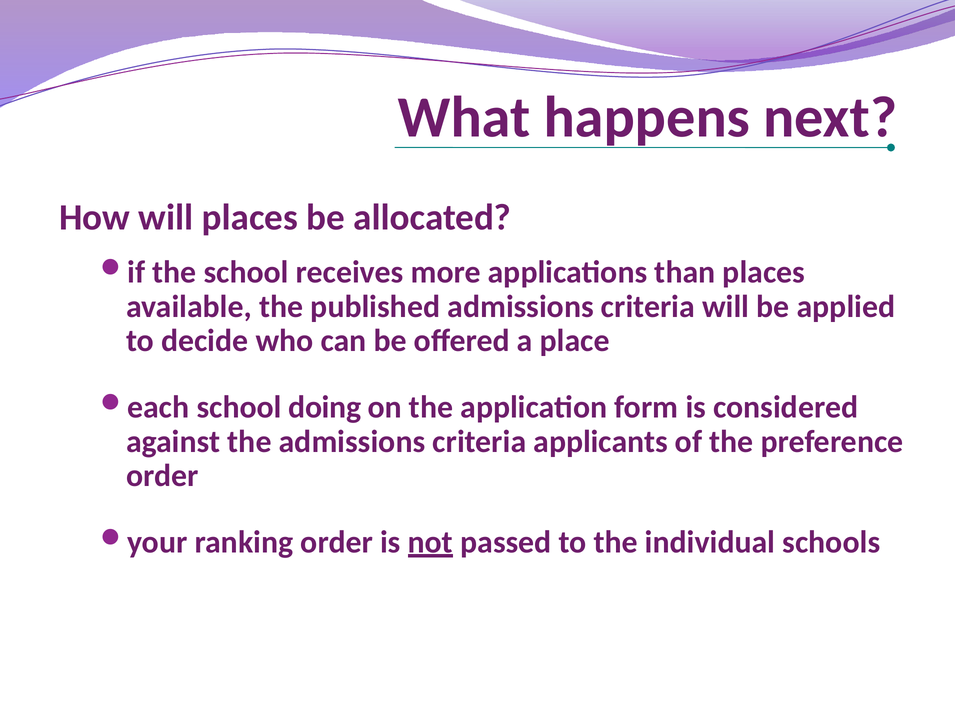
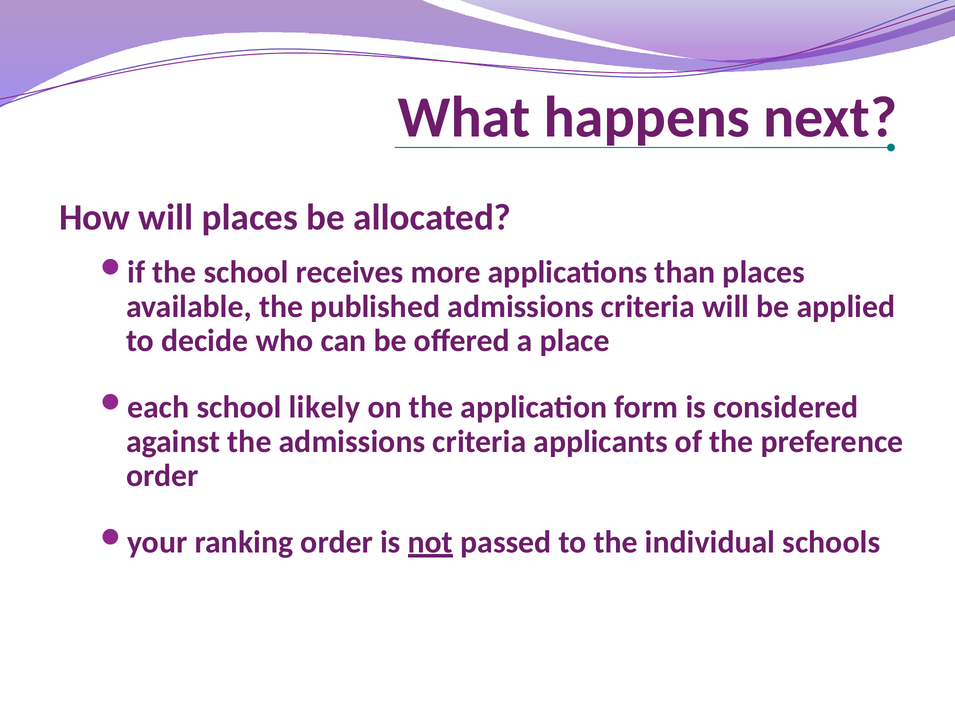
doing: doing -> likely (324, 407)
